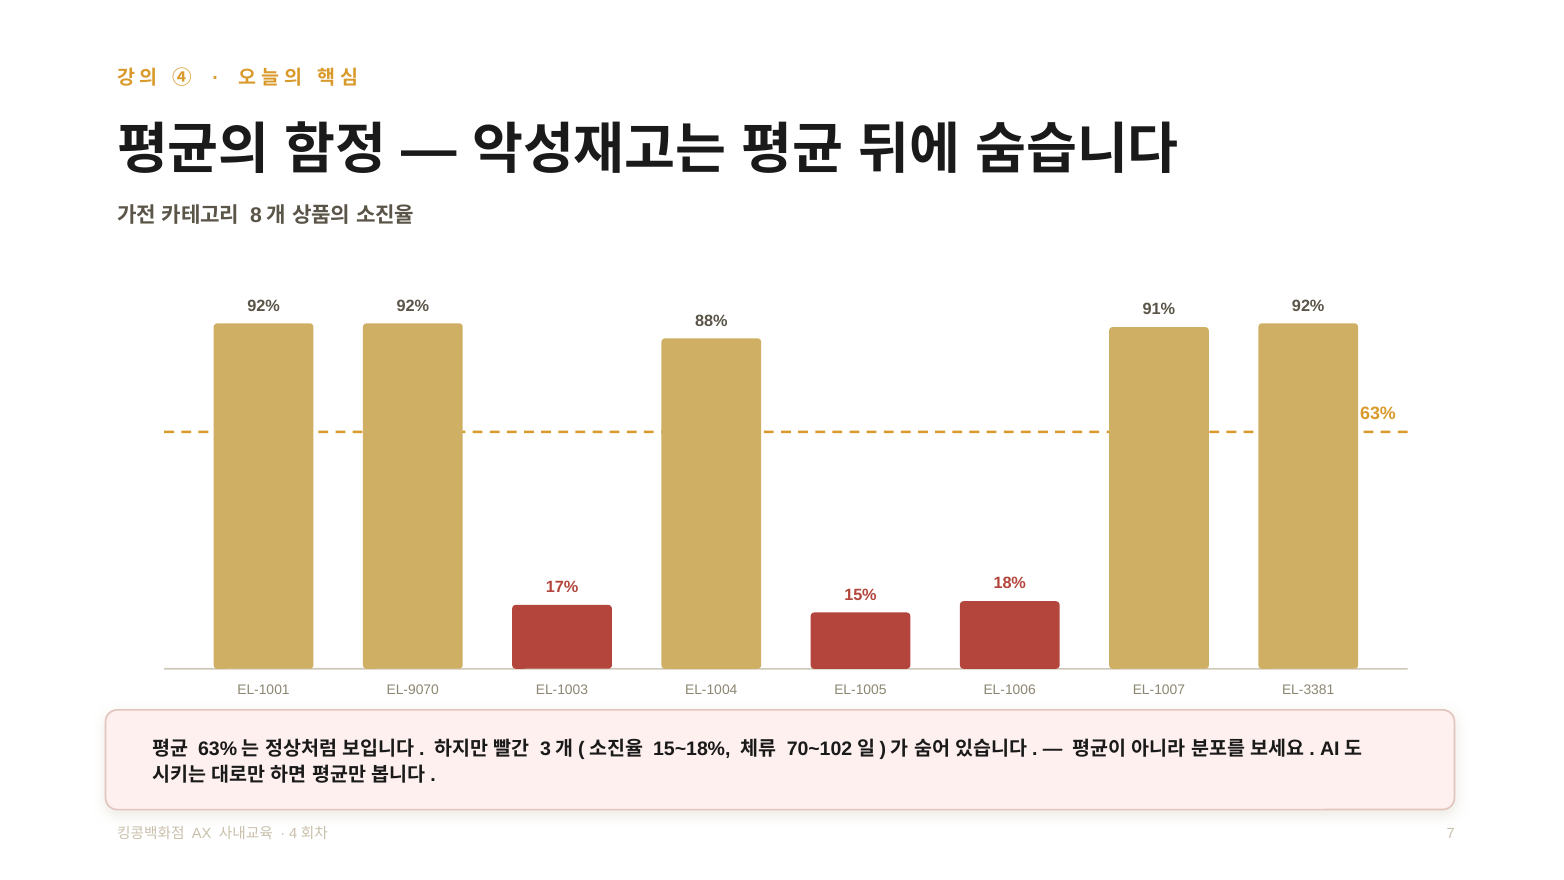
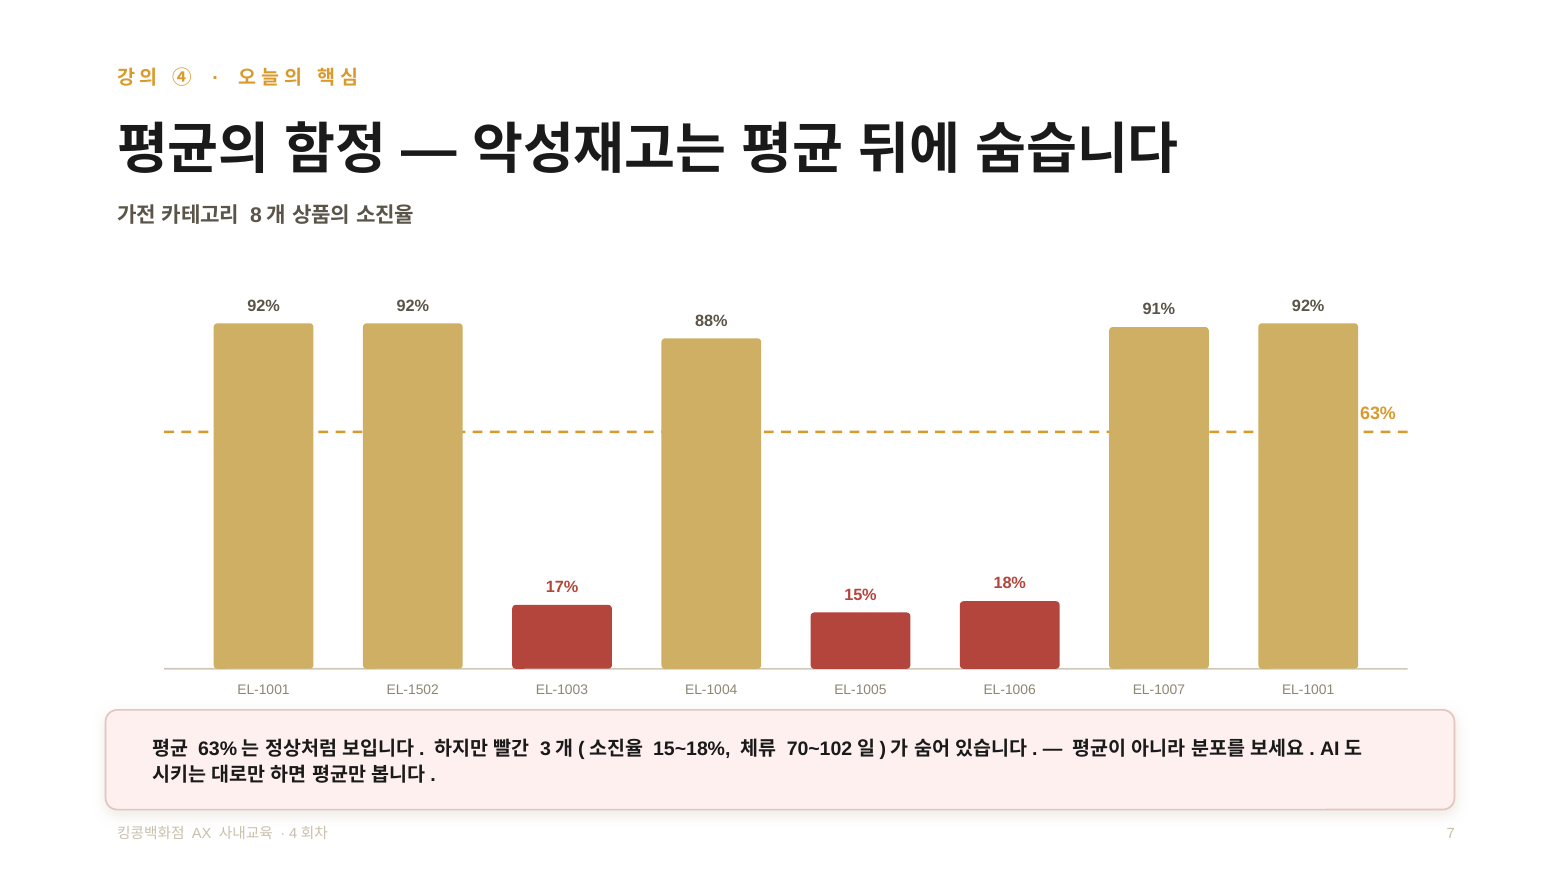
EL-9070: EL-9070 -> EL-1502 (413, 690)
EL-3381: EL-3381 -> EL-1001 (1308, 690)
